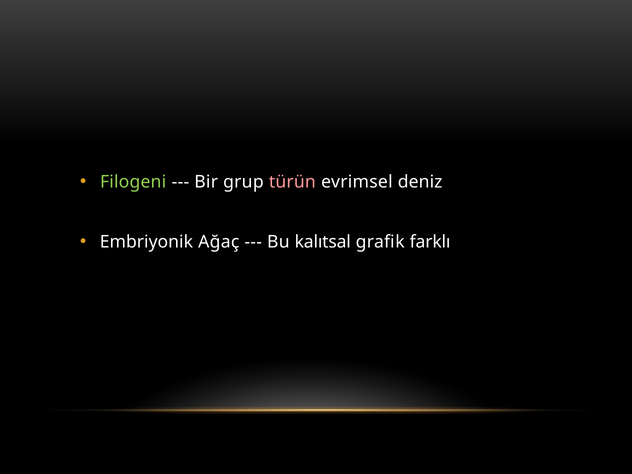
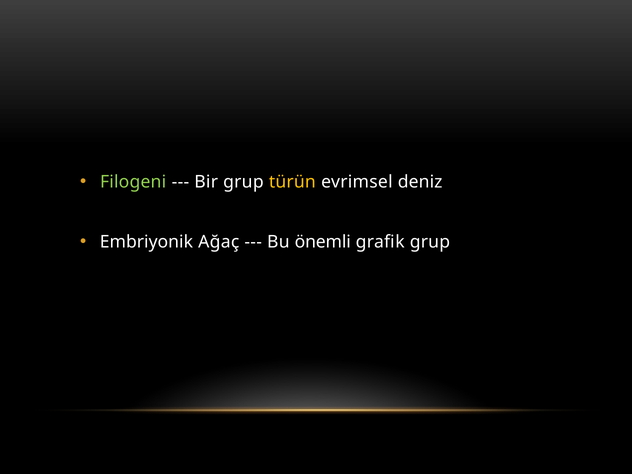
türün colour: pink -> yellow (292, 182)
kalıtsal: kalıtsal -> önemli (323, 242)
grafik farklı: farklı -> grup (430, 242)
